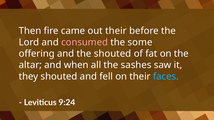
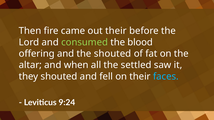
consumed colour: pink -> light green (85, 42)
some: some -> blood (140, 42)
sashes: sashes -> settled (136, 65)
